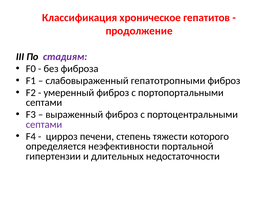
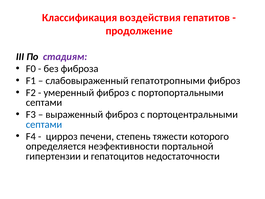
хроническое: хроническое -> воздействия (150, 18)
септами colour: purple -> blue (44, 124)
длительных: длительных -> гепатоцитов (117, 156)
